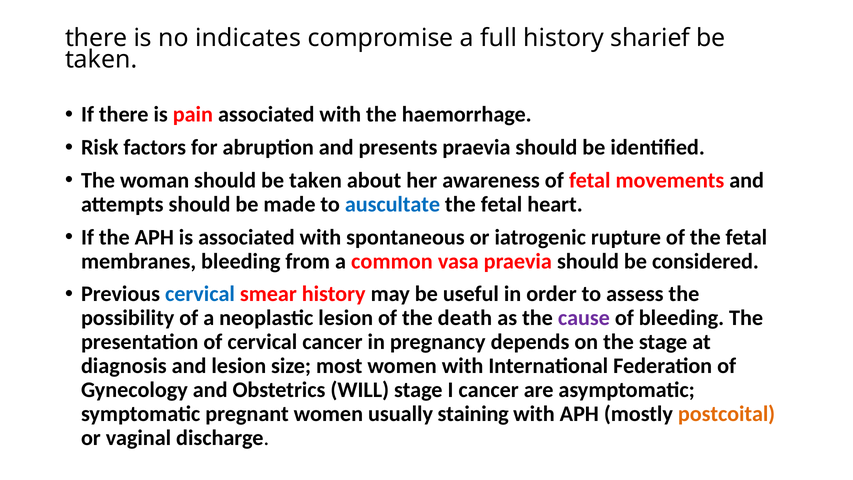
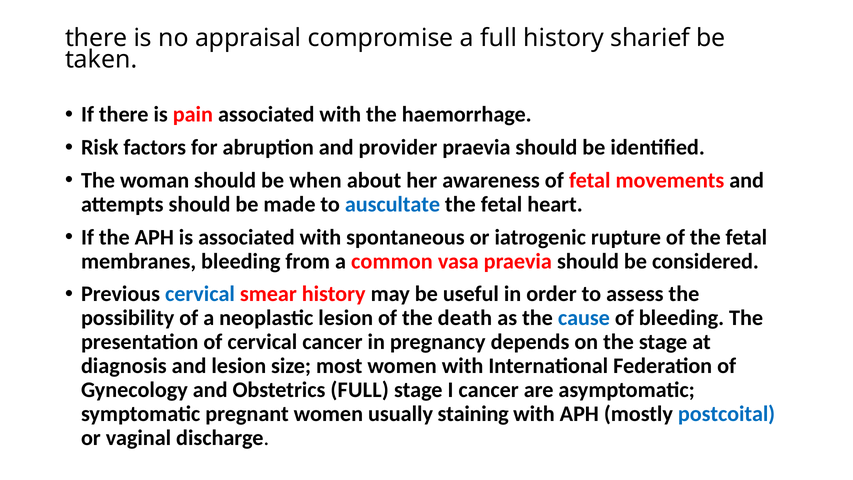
indicates: indicates -> appraisal (248, 38)
presents: presents -> provider (398, 147)
should be taken: taken -> when (315, 180)
cause colour: purple -> blue (584, 318)
Obstetrics WILL: WILL -> FULL (360, 390)
postcoital colour: orange -> blue (727, 414)
